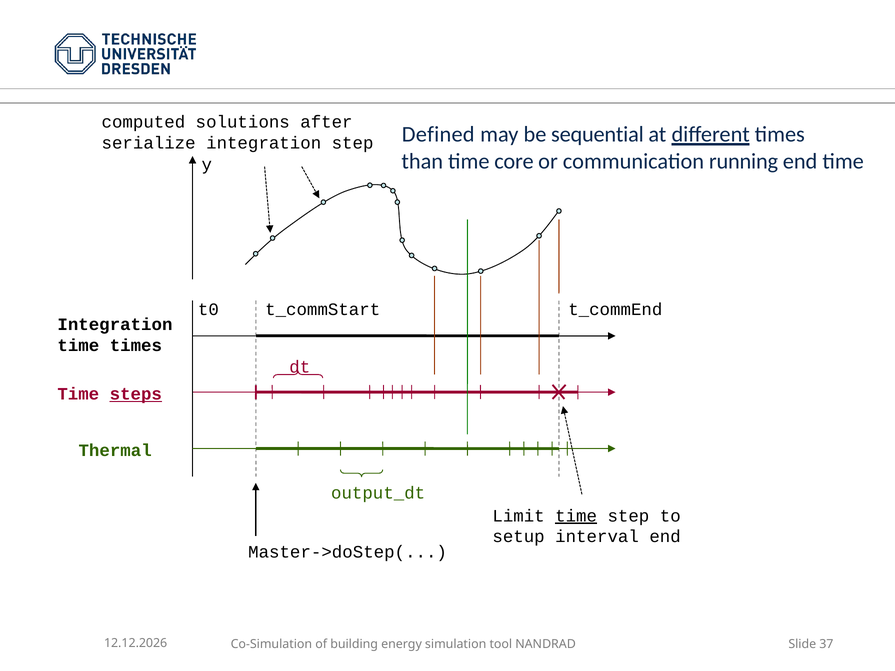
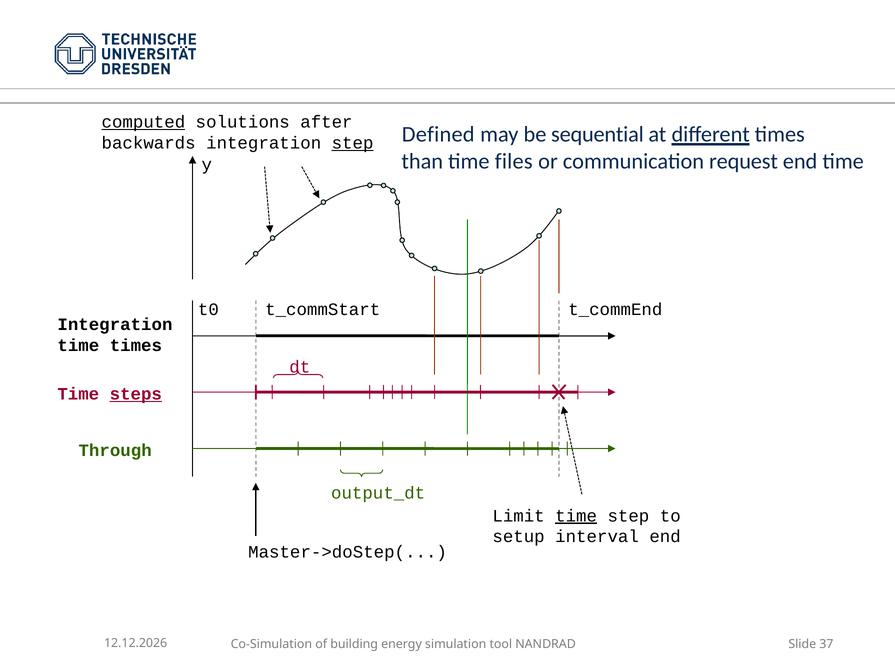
computed underline: none -> present (143, 122)
serialize: serialize -> backwards (149, 143)
step underline: none -> present (353, 143)
core: core -> files (514, 161)
running: running -> request (743, 161)
Thermal: Thermal -> Through (115, 451)
